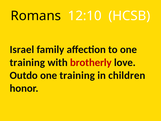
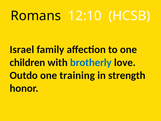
training: training -> children (27, 62)
brotherly colour: red -> blue (91, 62)
children: children -> strength (127, 75)
